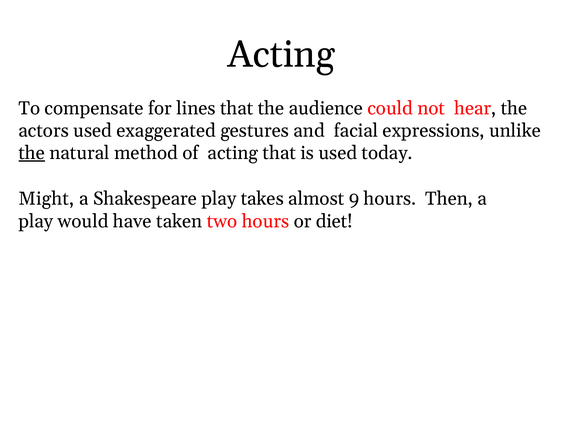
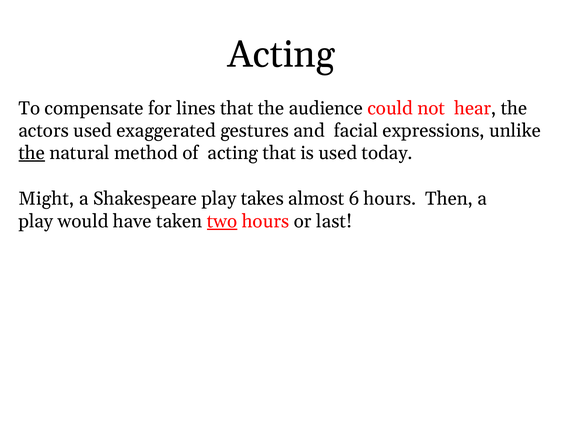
9: 9 -> 6 (354, 199)
two underline: none -> present (222, 222)
diet: diet -> last (334, 222)
